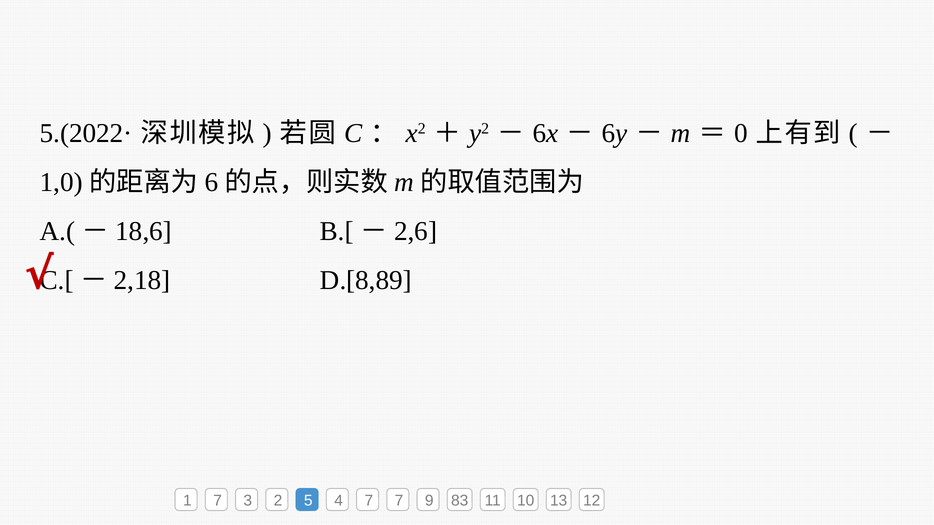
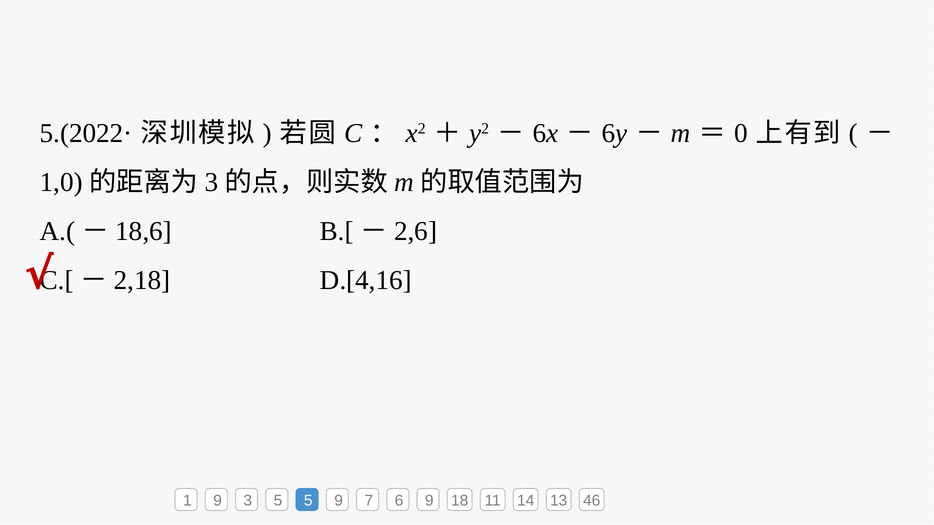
6: 6 -> 3 (211, 182)
D.[8,89: D.[8,89 -> D.[4,16 (366, 280)
1 7: 7 -> 9 (218, 501)
3 2: 2 -> 5 (278, 501)
5 4: 4 -> 9 (339, 501)
7 7: 7 -> 6 (399, 501)
83: 83 -> 18 (460, 501)
10: 10 -> 14 (526, 501)
12: 12 -> 46 (592, 501)
